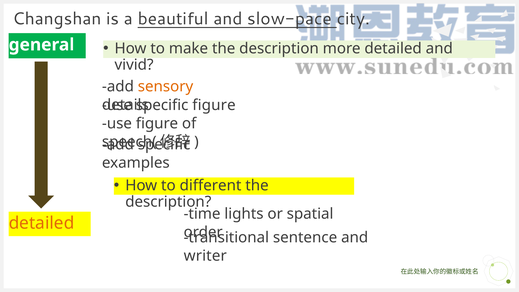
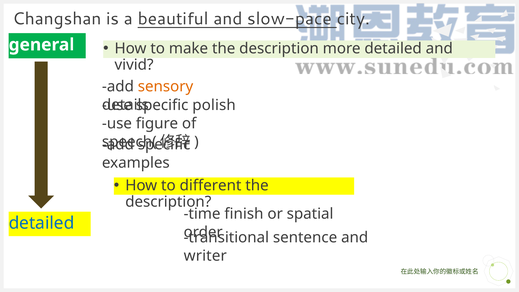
specific figure: figure -> polish (214, 105)
lights: lights -> finish (244, 214)
detailed colour: orange -> blue (42, 223)
